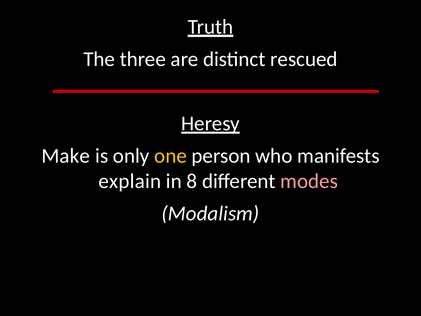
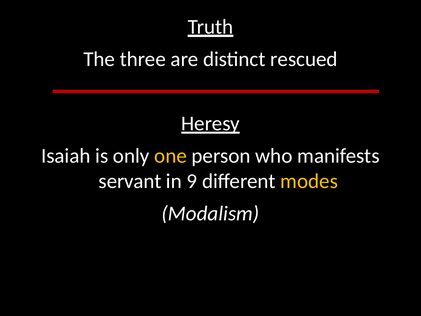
Make: Make -> Isaiah (66, 156)
explain: explain -> servant (130, 181)
8: 8 -> 9 (192, 181)
modes colour: pink -> yellow (309, 181)
